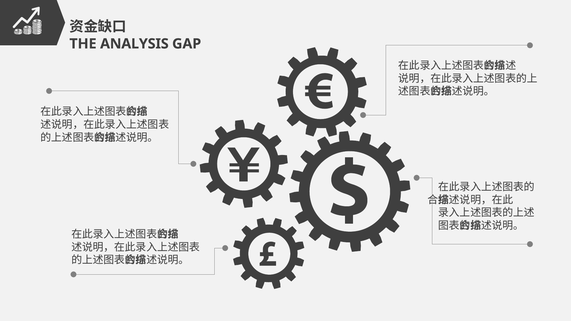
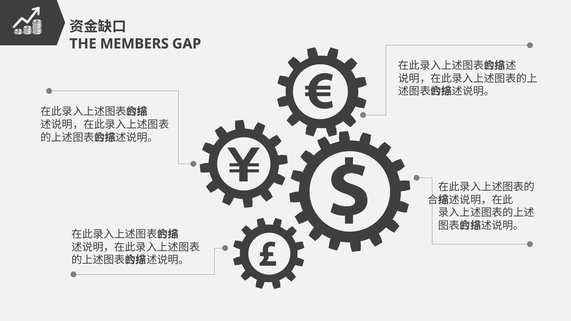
ANALYSIS: ANALYSIS -> MEMBERS (134, 44)
